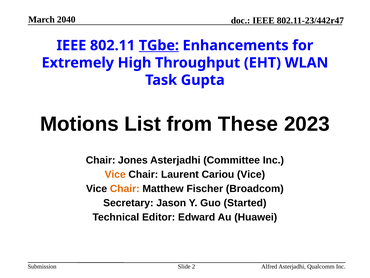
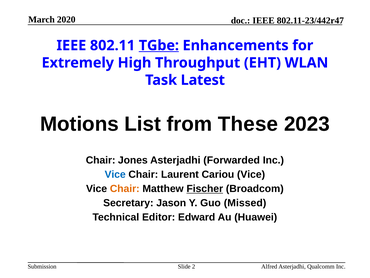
2040: 2040 -> 2020 (66, 20)
Gupta: Gupta -> Latest (203, 80)
Committee: Committee -> Forwarded (232, 160)
Vice colour: orange -> blue (115, 174)
Fischer underline: none -> present (205, 188)
Started: Started -> Missed (245, 203)
